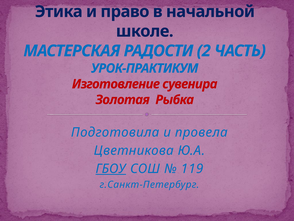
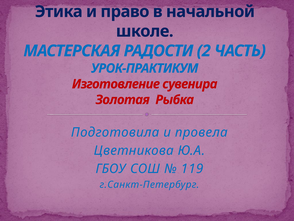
ГБОУ underline: present -> none (111, 168)
